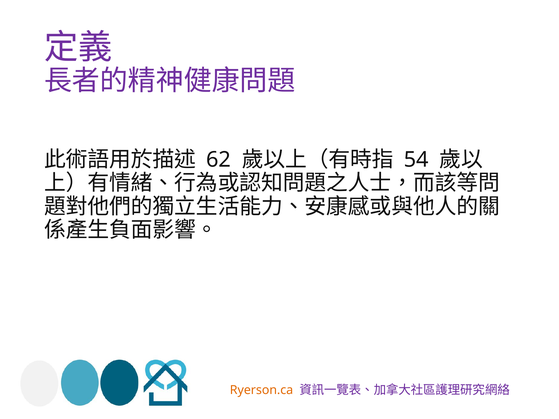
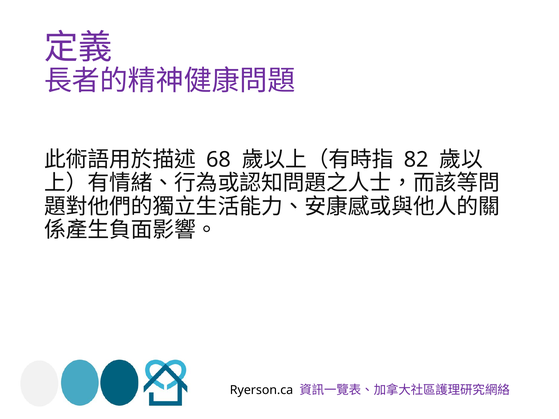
62: 62 -> 68 (218, 160)
54: 54 -> 82 (416, 160)
Ryerson.ca colour: orange -> black (262, 390)
